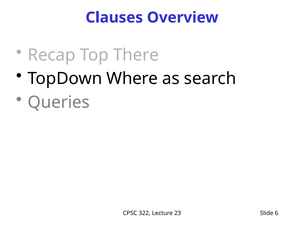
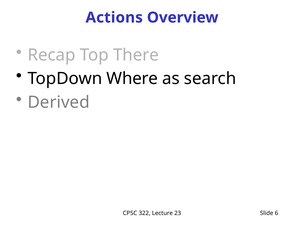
Clauses: Clauses -> Actions (114, 18)
Queries: Queries -> Derived (59, 102)
